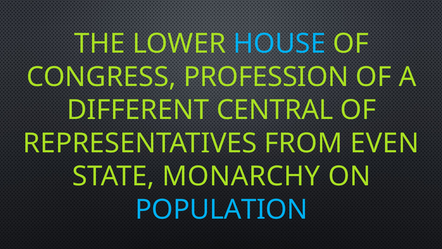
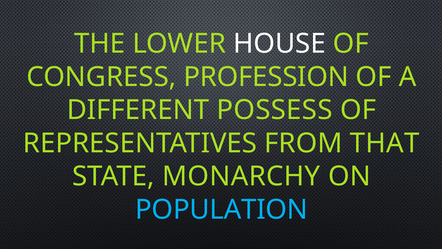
HOUSE colour: light blue -> white (279, 44)
CENTRAL: CENTRAL -> POSSESS (275, 110)
EVEN: EVEN -> THAT (385, 143)
